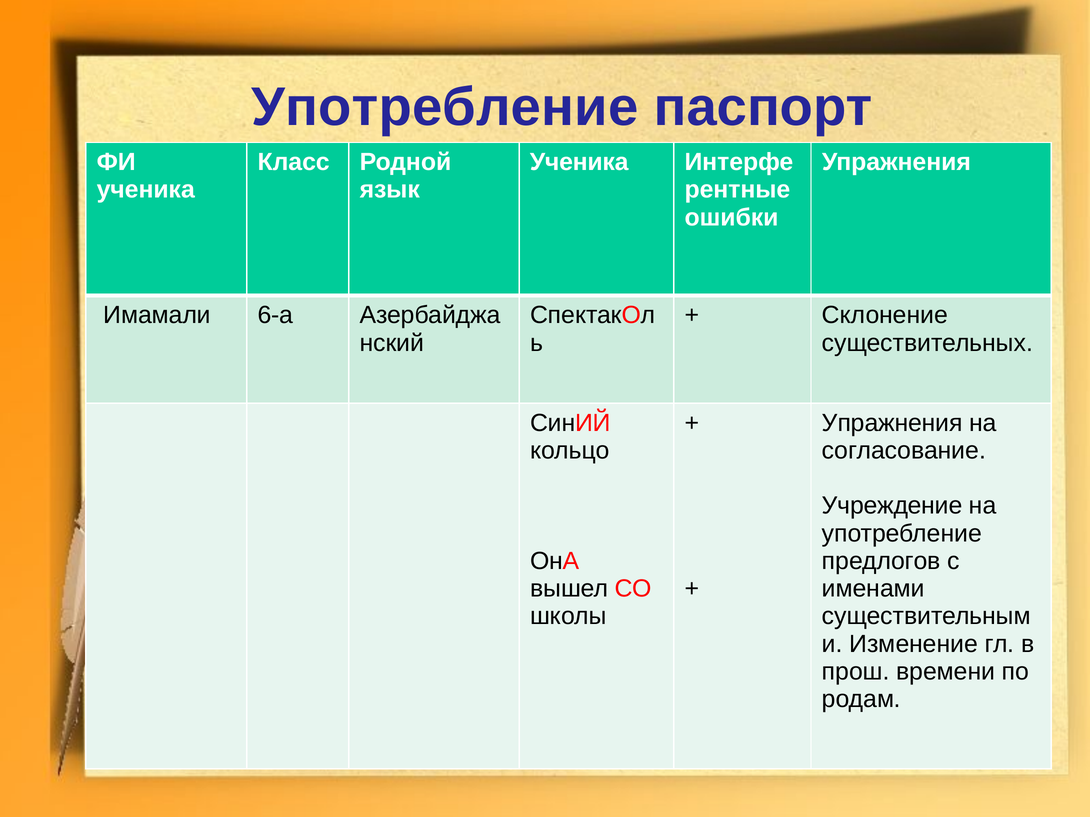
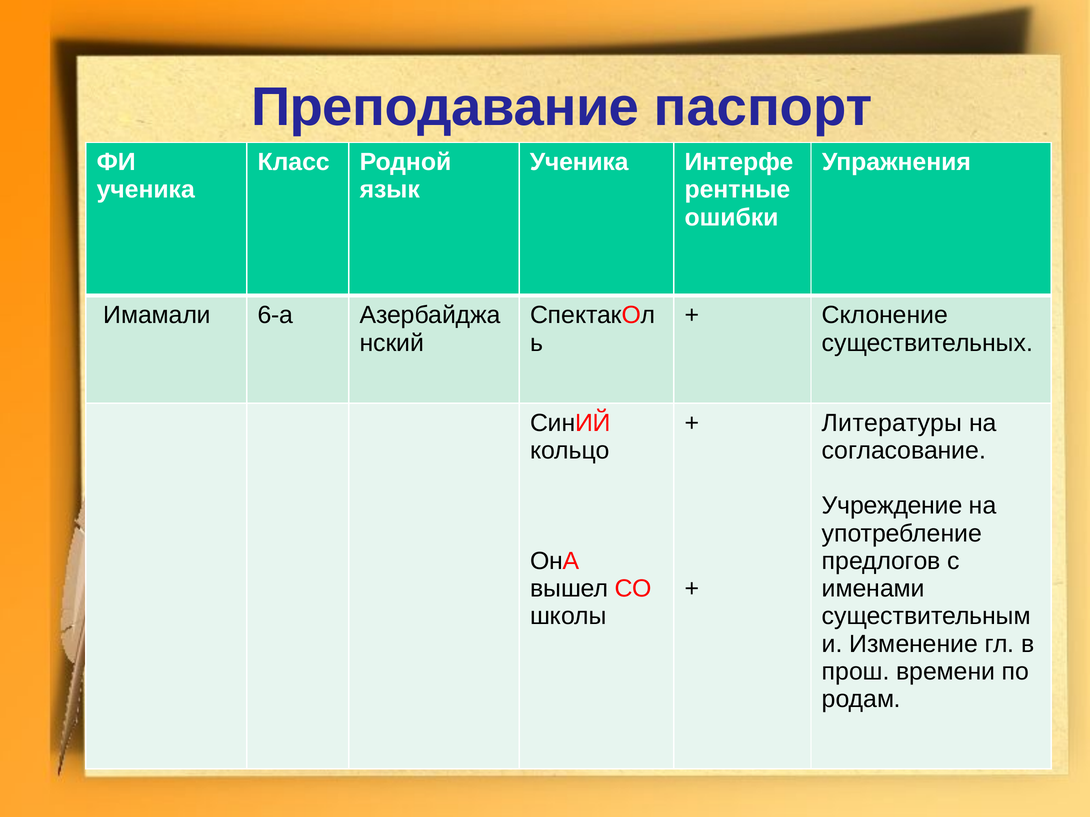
Употребление: Употребление -> Преподавание (445, 107)
Упражнения: Упражнения -> Литературы (892, 423)
